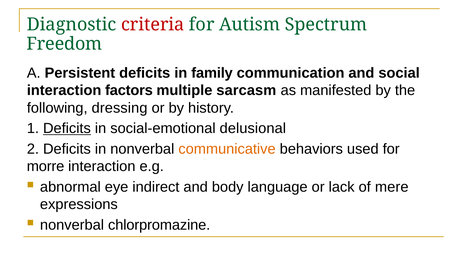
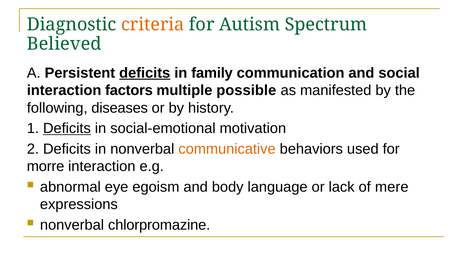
criteria colour: red -> orange (153, 24)
Freedom: Freedom -> Believed (64, 44)
deficits underline: none -> present (145, 73)
sarcasm: sarcasm -> possible (246, 90)
dressing: dressing -> diseases (120, 108)
delusional: delusional -> motivation (253, 128)
indirect: indirect -> egoism (156, 187)
